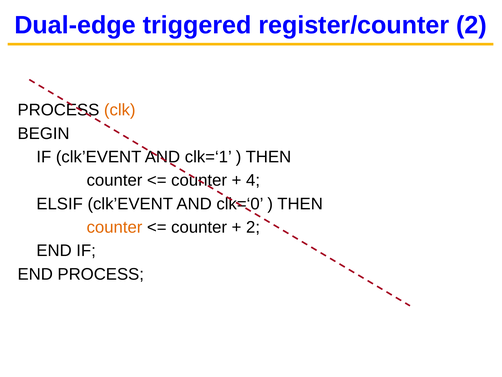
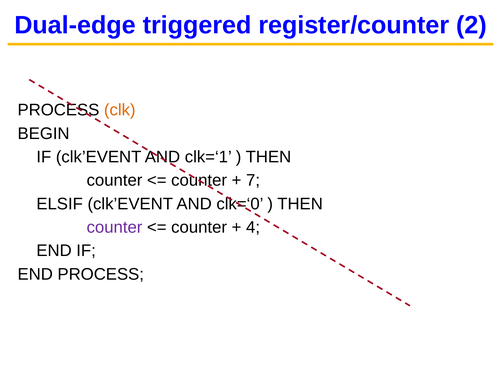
4: 4 -> 7 (253, 180)
counter colour: orange -> purple (114, 227)
2: 2 -> 4 (253, 227)
